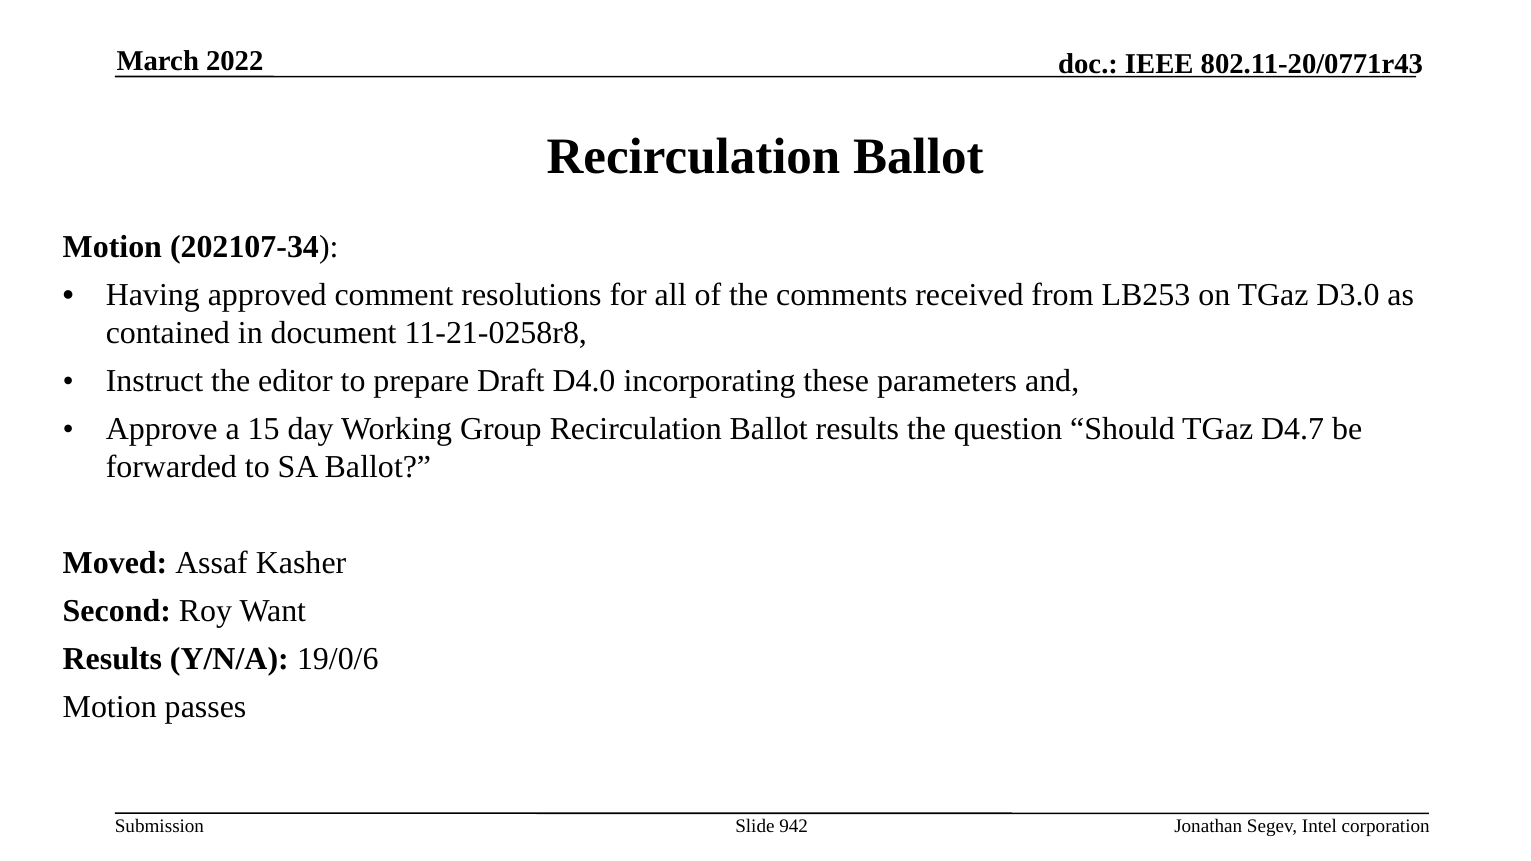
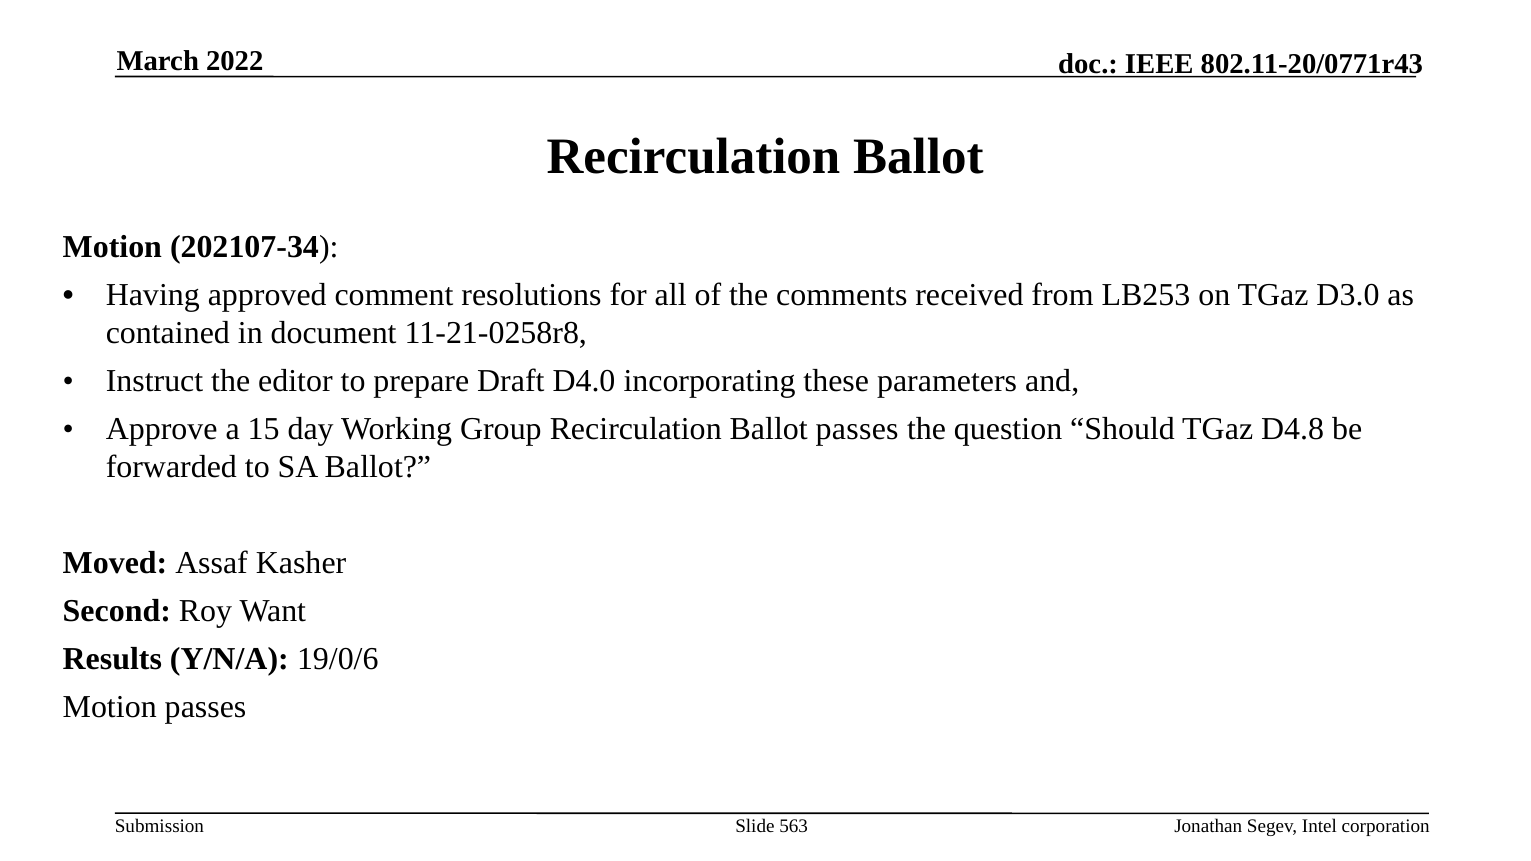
Ballot results: results -> passes (857, 429)
D4.7: D4.7 -> D4.8 (1293, 429)
942: 942 -> 563 (794, 826)
